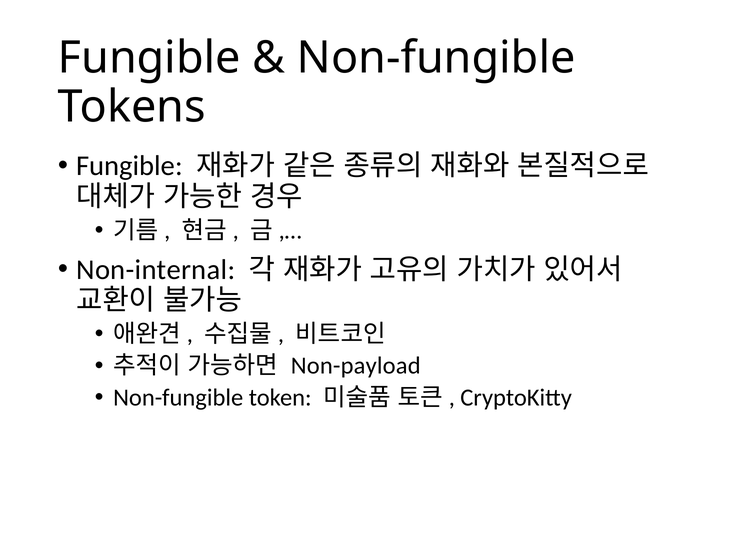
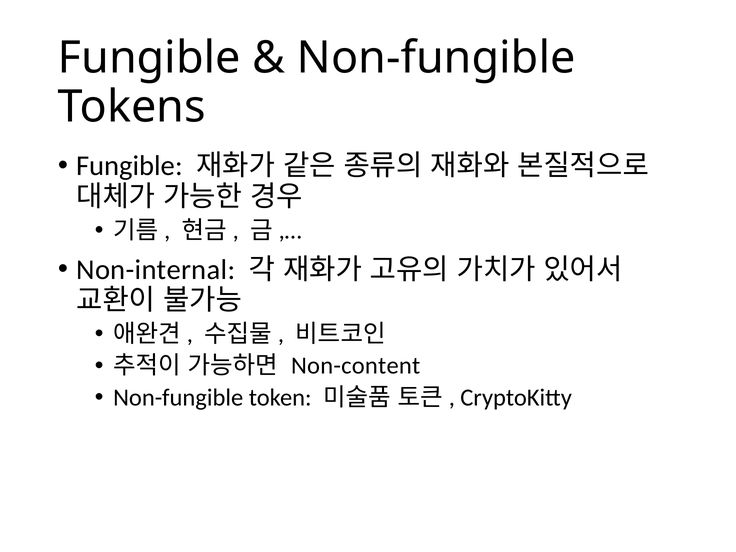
Non-payload: Non-payload -> Non-content (356, 366)
